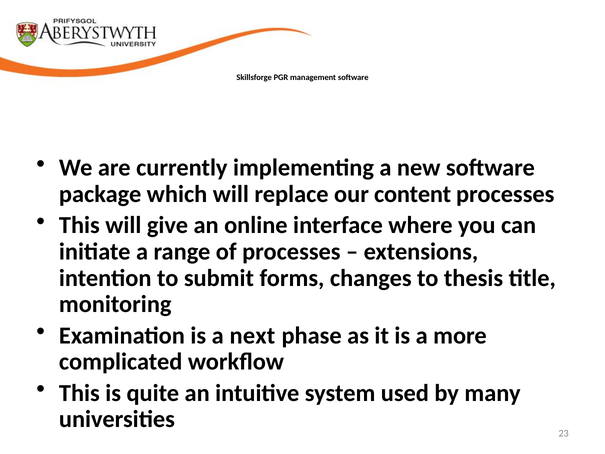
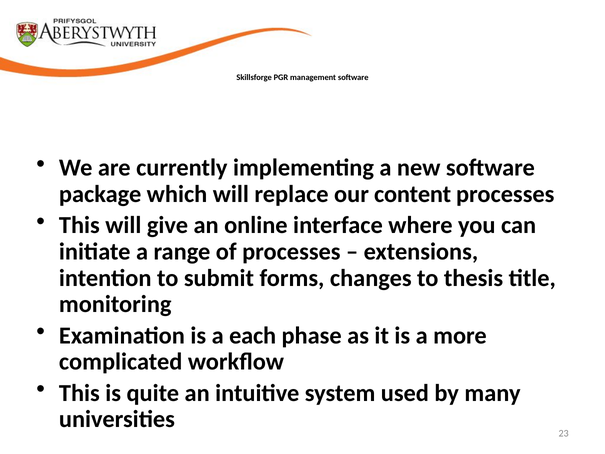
next: next -> each (253, 335)
